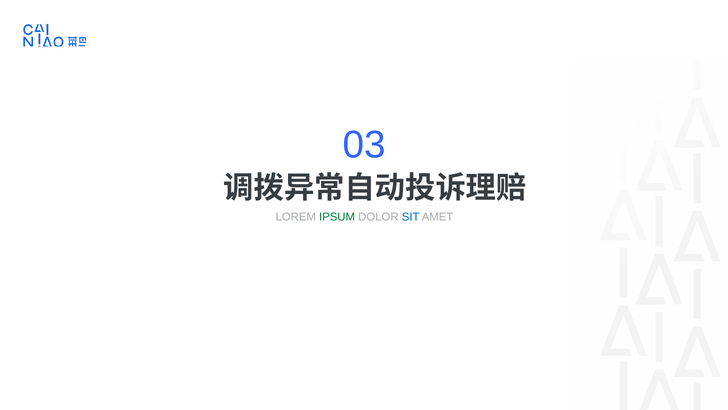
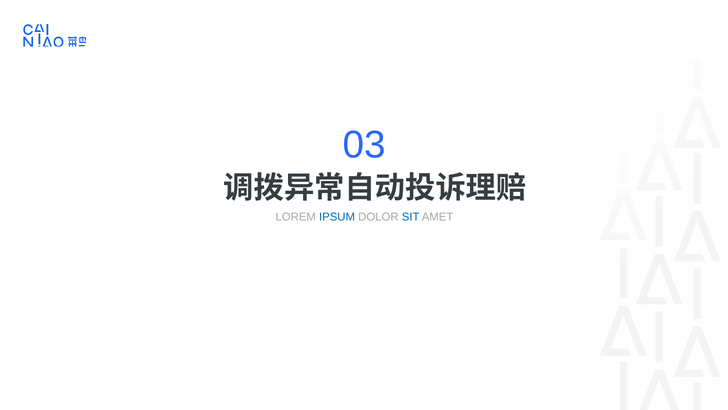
IPSUM colour: green -> blue (337, 217)
